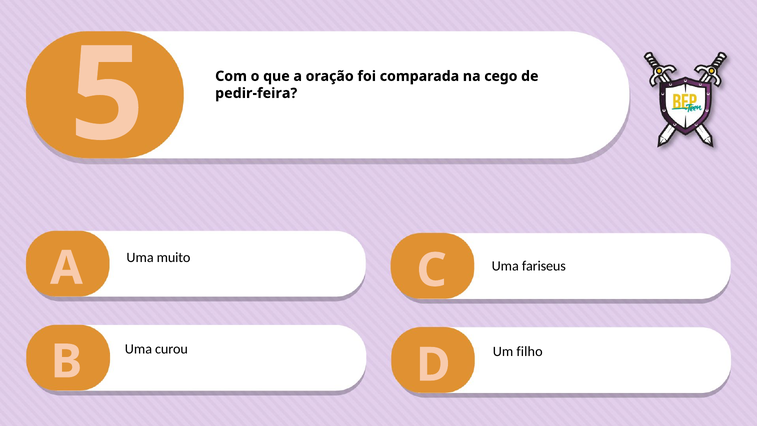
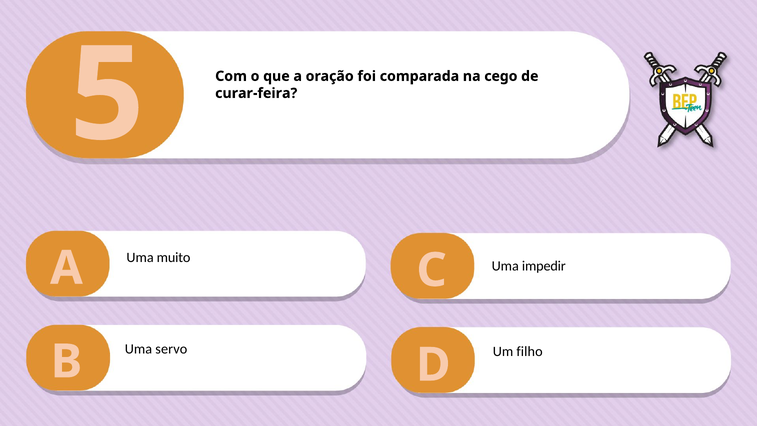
pedir-feira: pedir-feira -> curar-feira (256, 93)
fariseus: fariseus -> impedir (544, 266)
curou: curou -> servo (171, 349)
